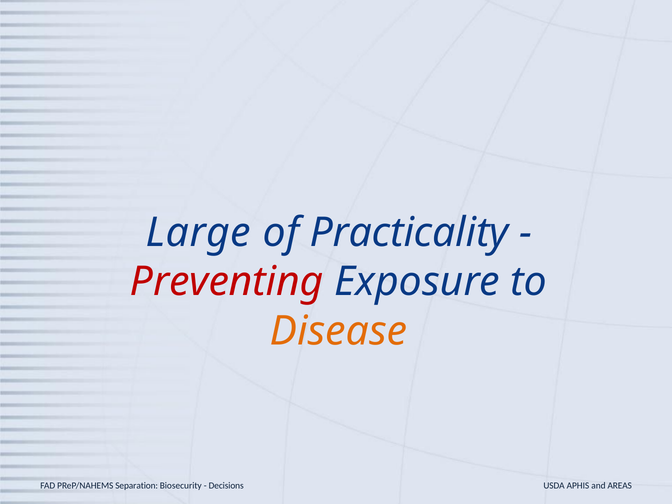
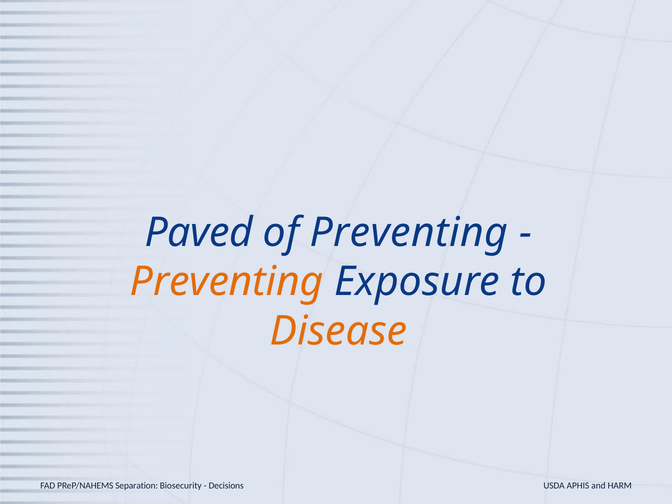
Large: Large -> Paved (199, 232)
of Practicality: Practicality -> Preventing (409, 232)
Preventing colour: red -> orange (227, 282)
AREAS: AREAS -> HARM (620, 486)
